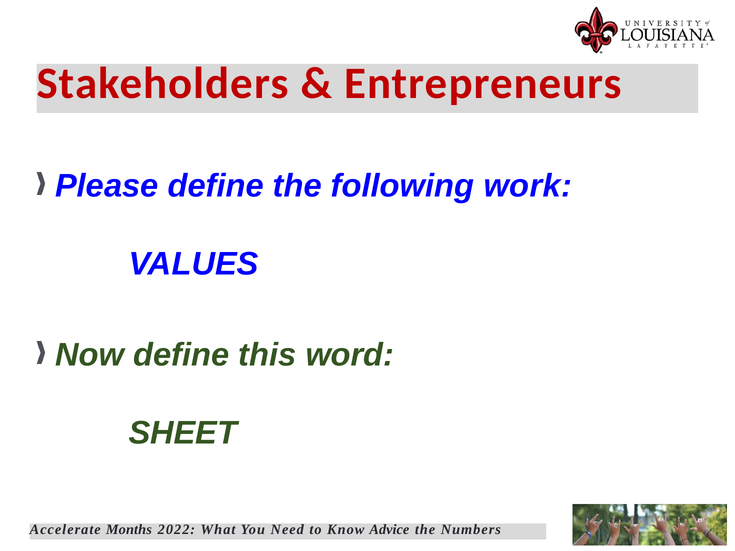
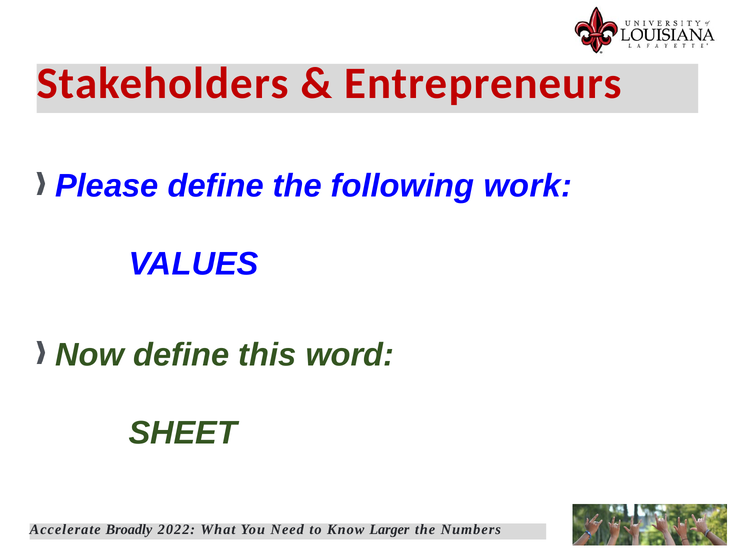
Months: Months -> Broadly (129, 530)
Advice: Advice -> Larger (389, 530)
